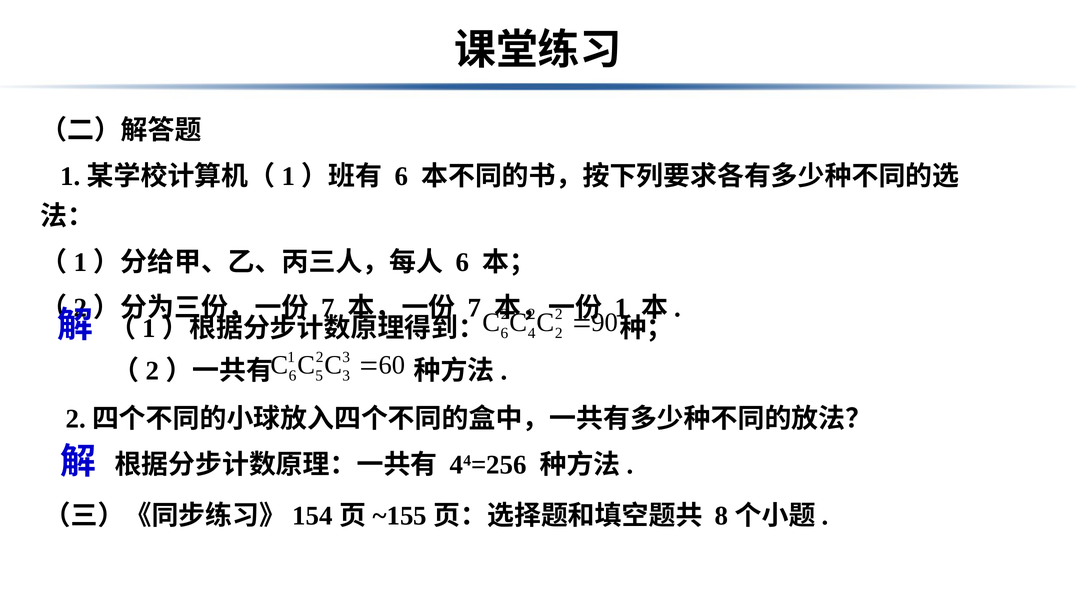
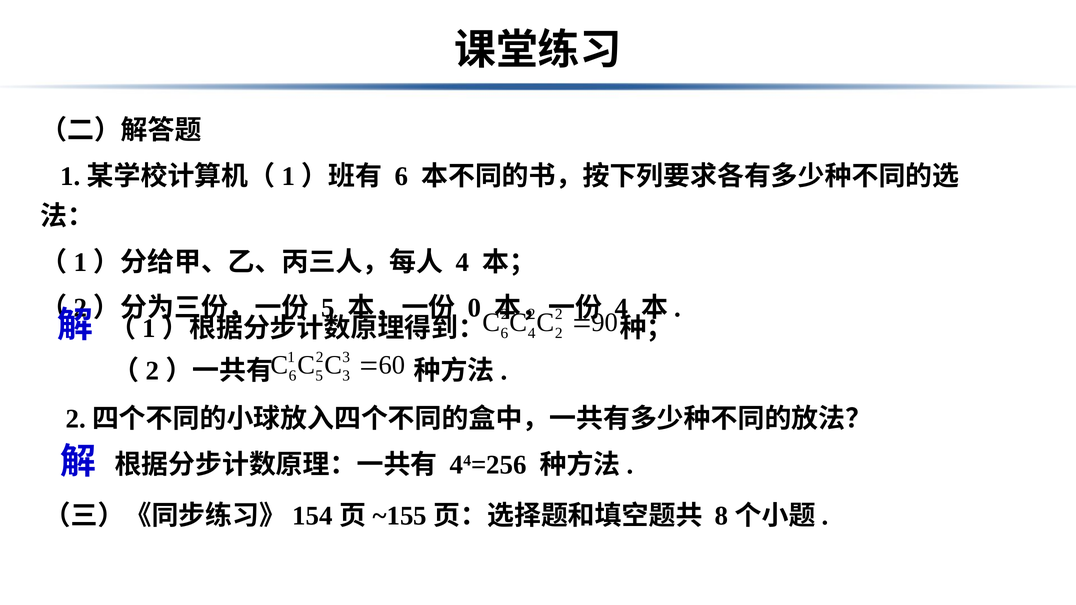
6: 6 -> 4 (462, 262)
7: 7 -> 5 (328, 308)
7: 7 -> 0 (475, 308)
1: 1 -> 4 (621, 308)
